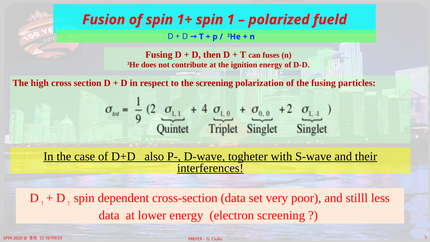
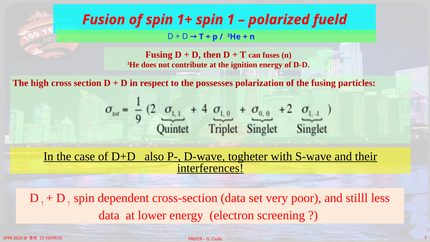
the screening: screening -> possesses (214, 83)
